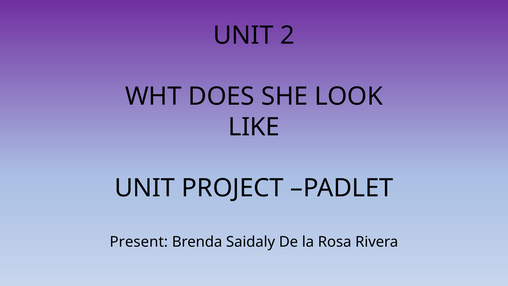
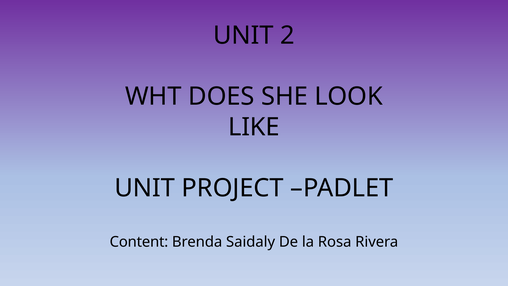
Present: Present -> Content (139, 242)
